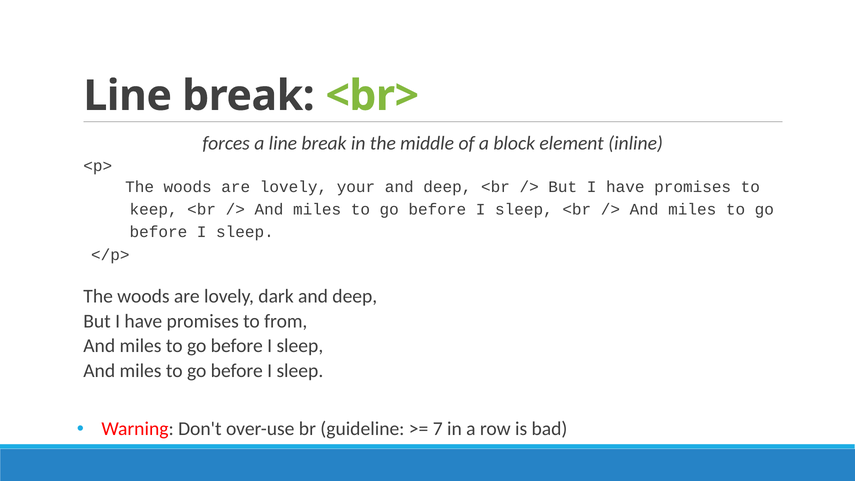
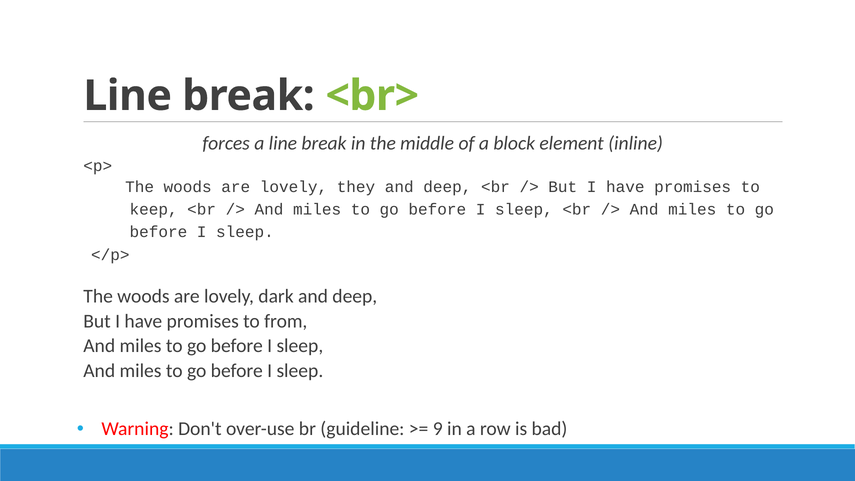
your: your -> they (356, 187)
7: 7 -> 9 (438, 429)
